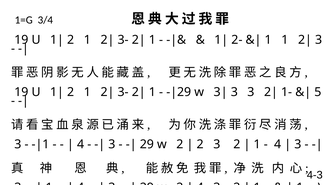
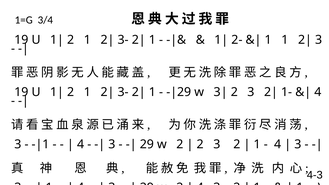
3: 3 -> 2 (234, 92)
5: 5 -> 4 (318, 92)
